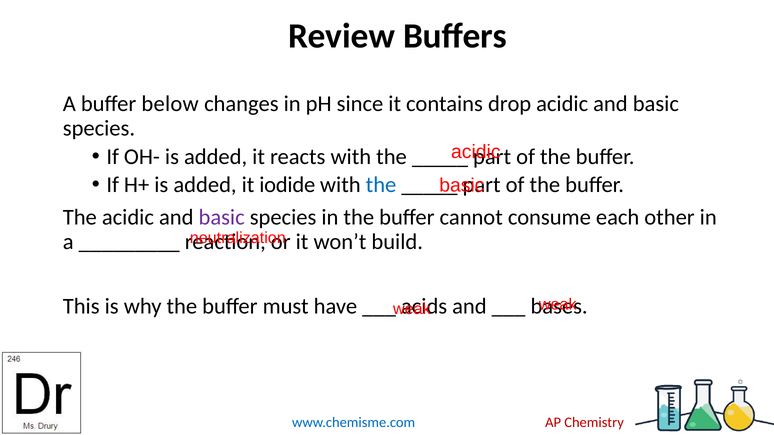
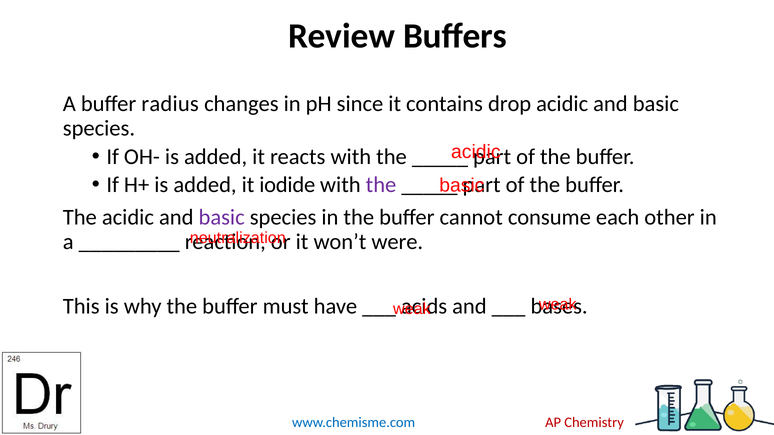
below: below -> radius (170, 104)
the colour: blue -> purple (381, 185)
build: build -> were (397, 242)
